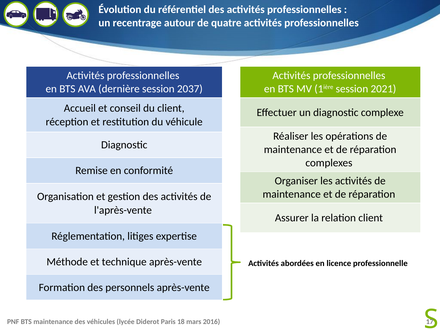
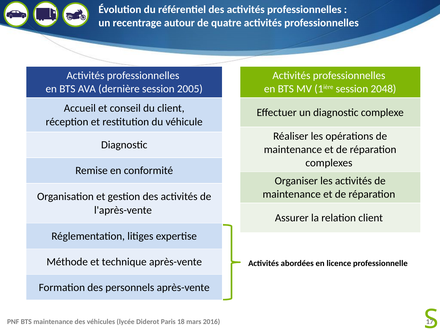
2037: 2037 -> 2005 (190, 89)
2021: 2021 -> 2048 (383, 89)
